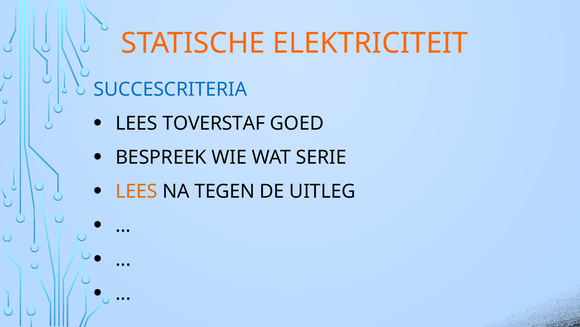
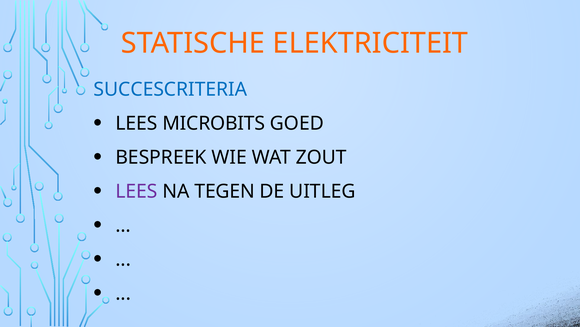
TOVERSTAF: TOVERSTAF -> MICROBITS (214, 123)
SERIE: SERIE -> ZOUT (321, 157)
LEES colour: orange -> purple (136, 191)
